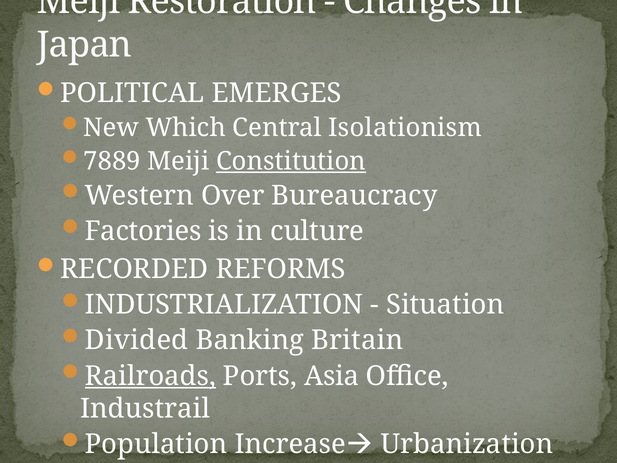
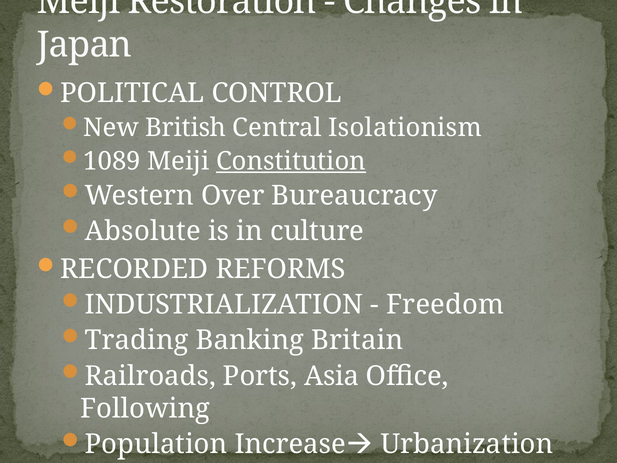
EMERGES: EMERGES -> CONTROL (277, 93)
Which: Which -> British (186, 128)
7889: 7889 -> 1089 (112, 161)
Factories: Factories -> Absolute (143, 231)
Situation: Situation -> Freedom (445, 305)
Divided: Divided -> Trading (137, 340)
Railroads underline: present -> none (150, 376)
Industrail: Industrail -> Following (145, 409)
